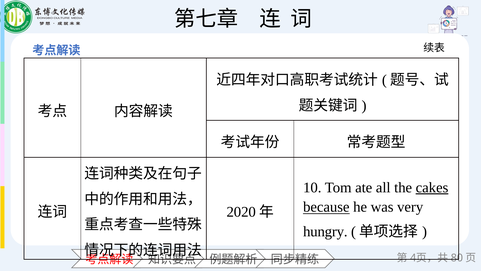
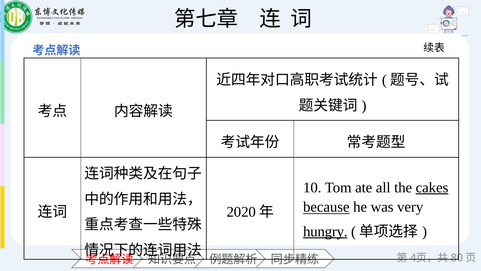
hungry underline: none -> present (325, 231)
